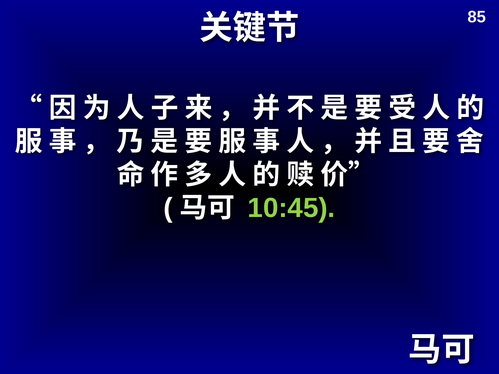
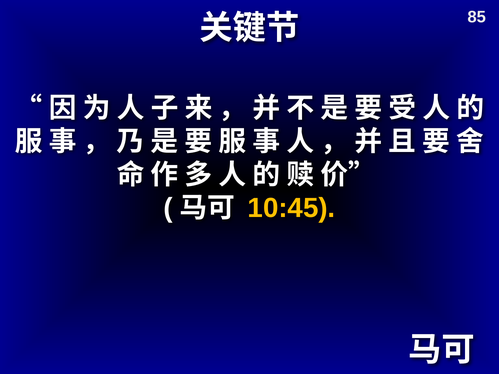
10:45 colour: light green -> yellow (291, 208)
